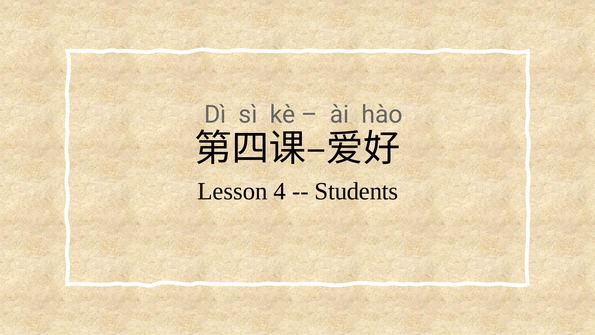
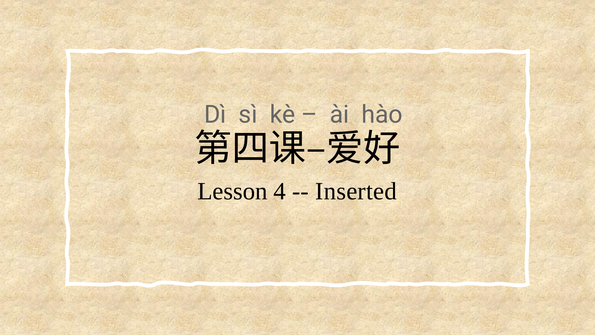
Students: Students -> Inserted (356, 191)
